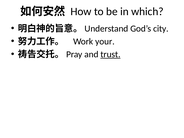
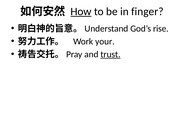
How underline: none -> present (81, 12)
which: which -> finger (147, 12)
city: city -> rise (161, 29)
